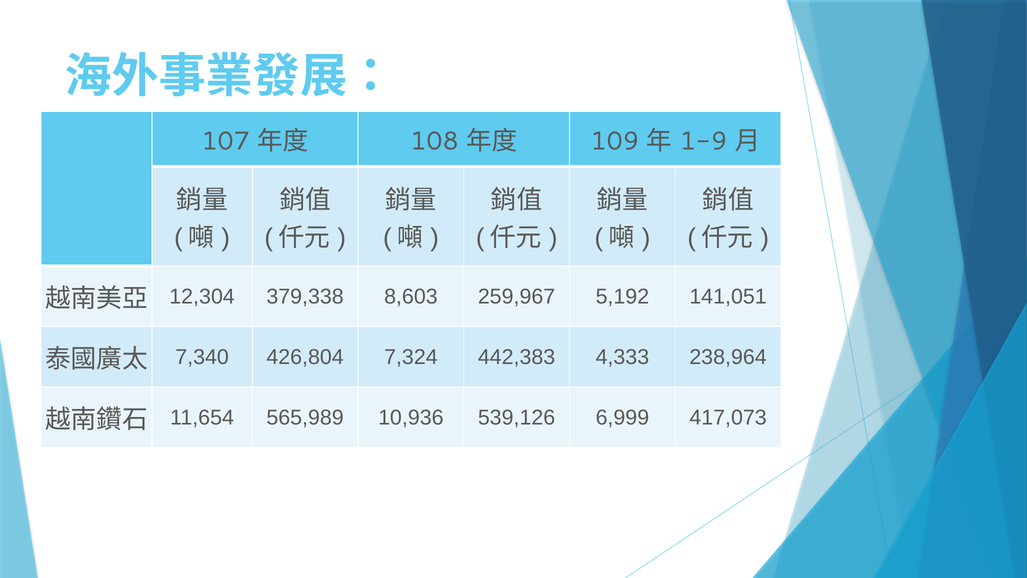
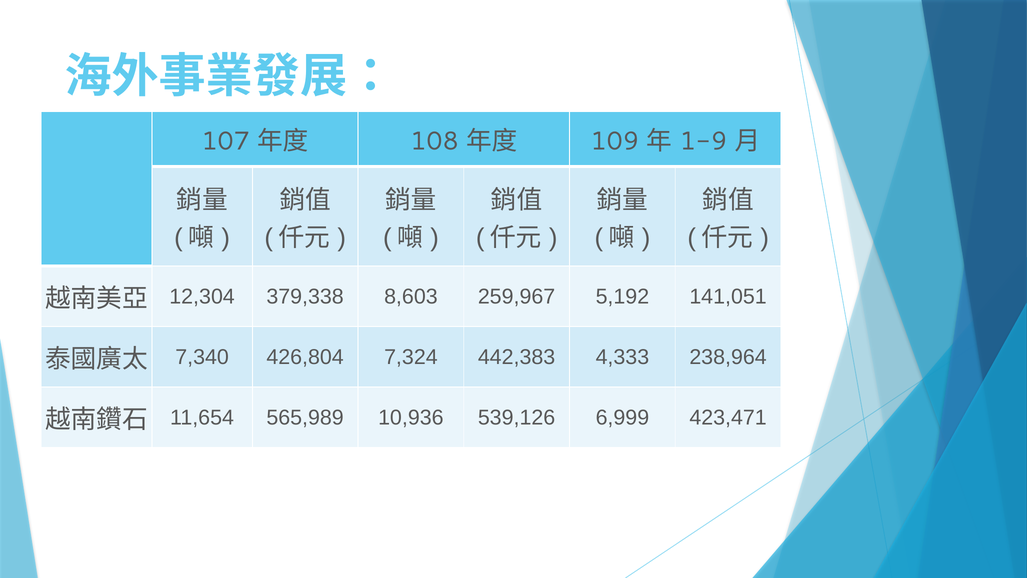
417,073: 417,073 -> 423,471 (728, 417)
